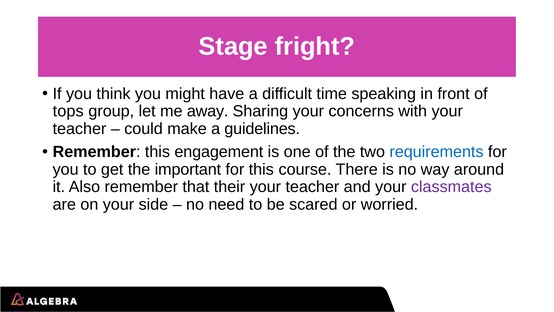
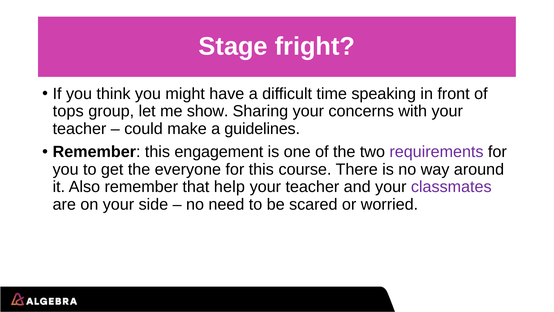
away: away -> show (208, 111)
requirements colour: blue -> purple (436, 152)
important: important -> everyone (188, 169)
their: their -> help (229, 187)
